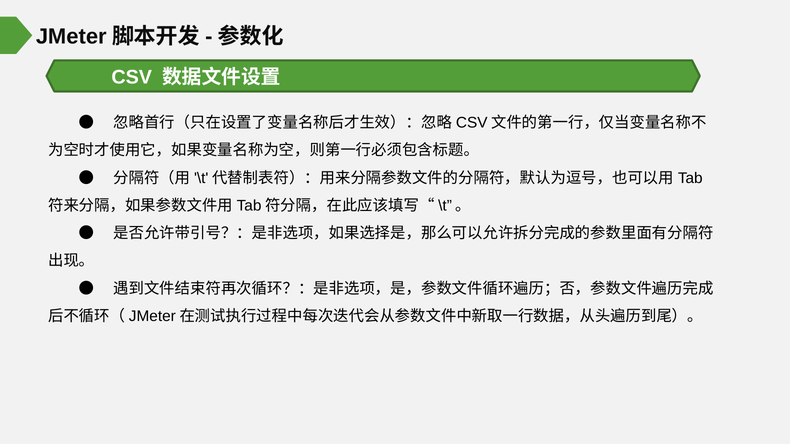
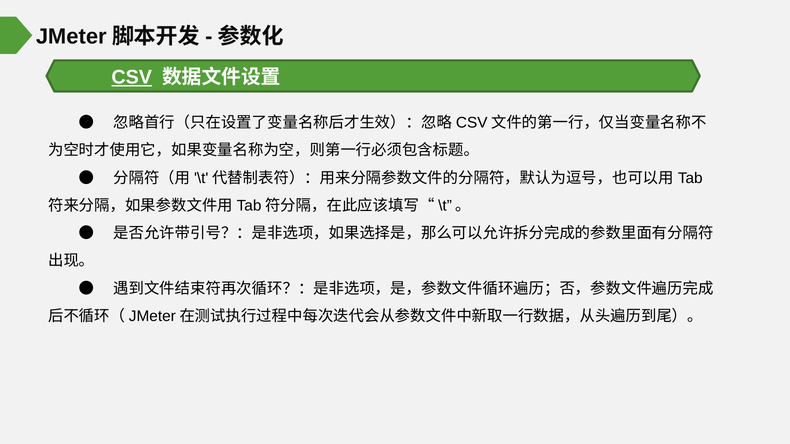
CSV underline: none -> present (132, 77)
